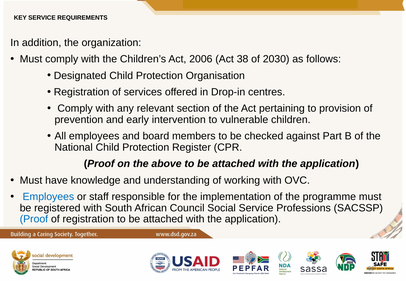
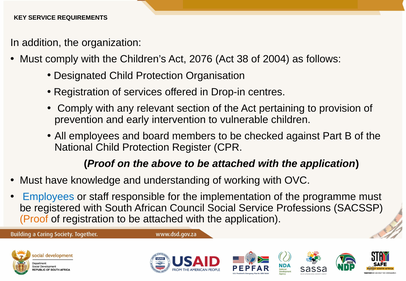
2006: 2006 -> 2076 (201, 59)
2030: 2030 -> 2004 (276, 59)
Proof colour: blue -> orange (34, 219)
